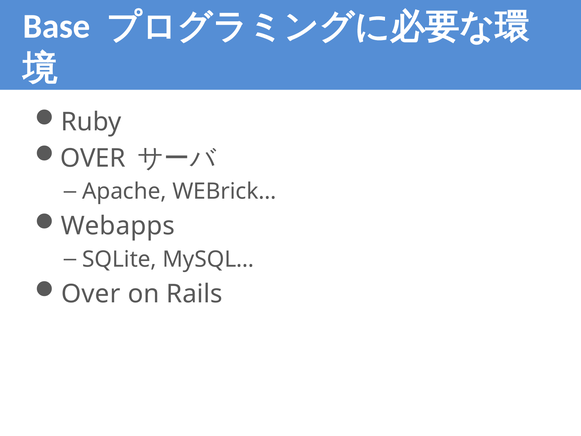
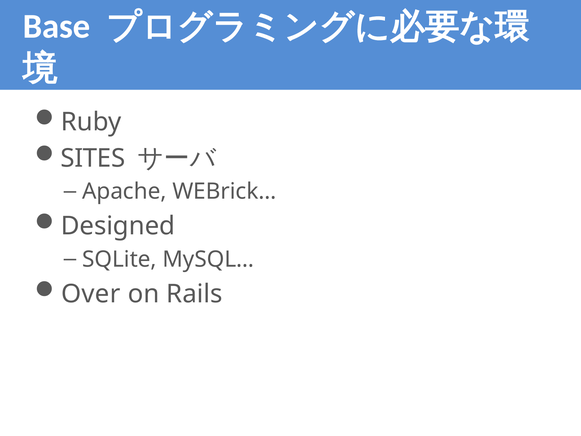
OVER: OVER -> SITES (93, 158)
Webapps: Webapps -> Designed (118, 226)
